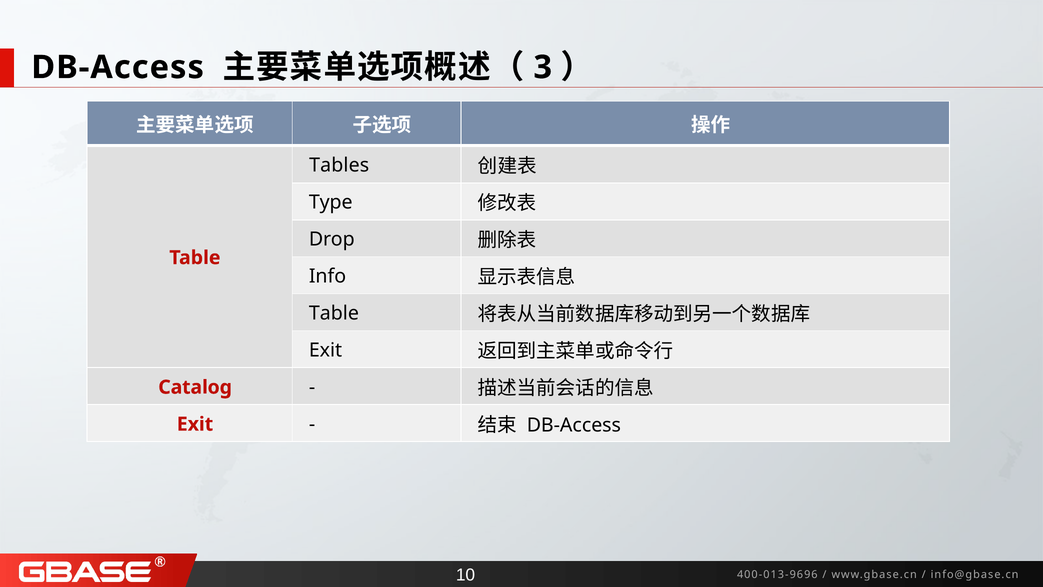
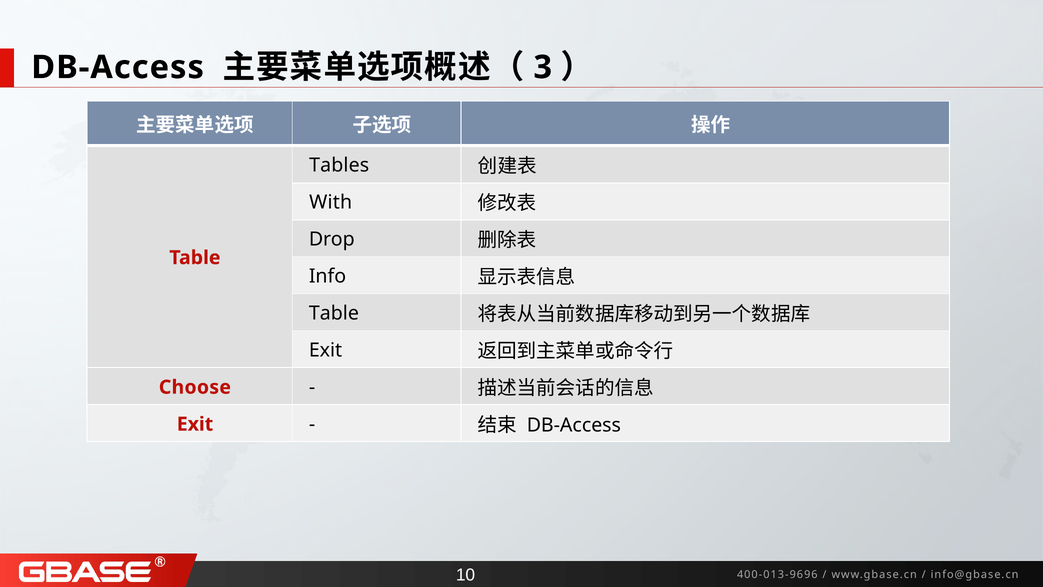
Type: Type -> With (331, 202)
Catalog: Catalog -> Choose (195, 387)
